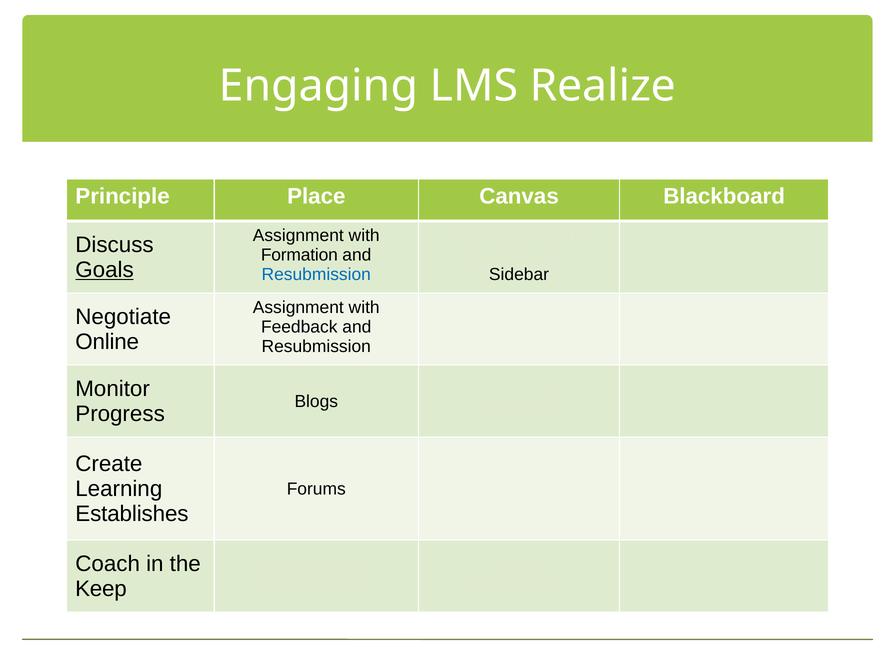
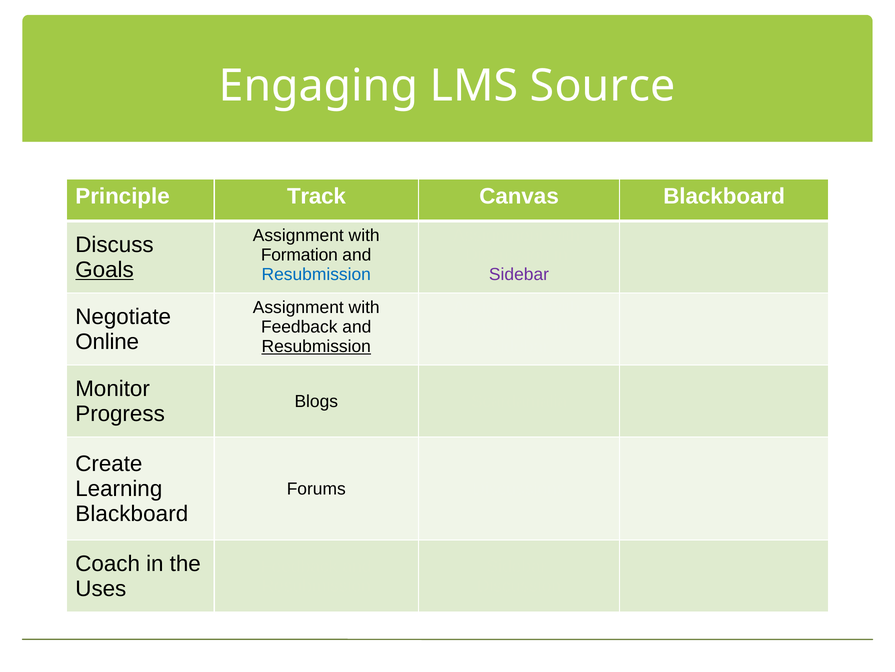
Realize: Realize -> Source (603, 86)
Place: Place -> Track (316, 196)
Sidebar colour: black -> purple (519, 274)
Resubmission underline: none -> present (316, 346)
Establishes: Establishes -> Blackboard (132, 514)
Keep: Keep -> Uses (101, 588)
